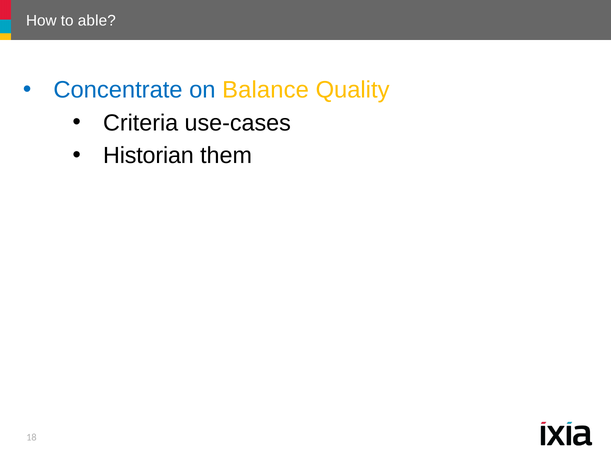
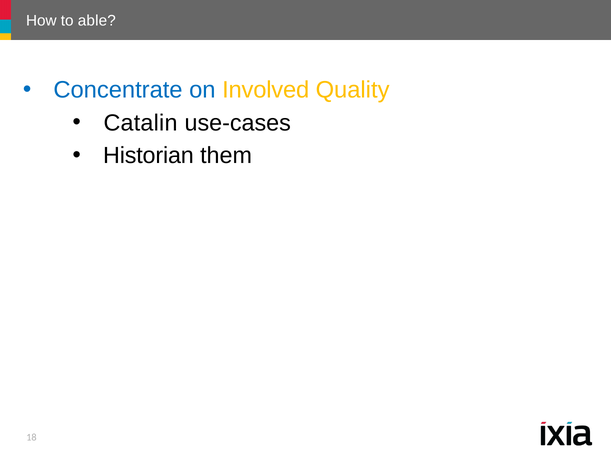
Balance: Balance -> Involved (266, 90)
Criteria: Criteria -> Catalin (141, 123)
